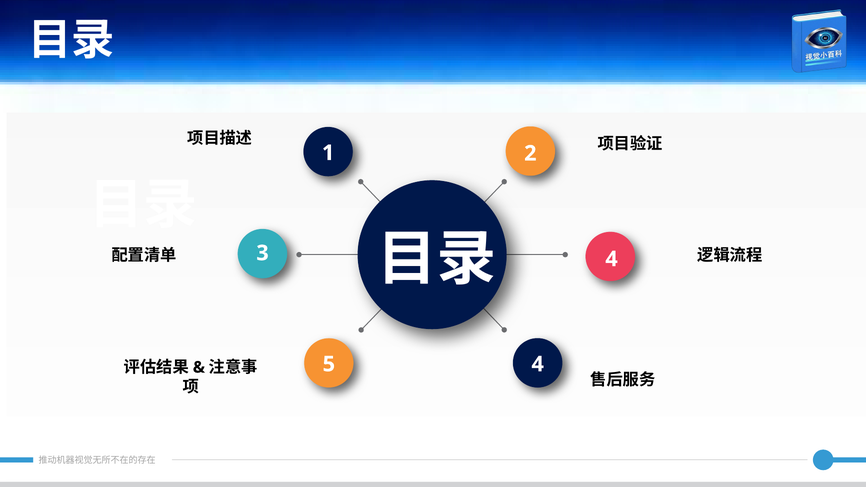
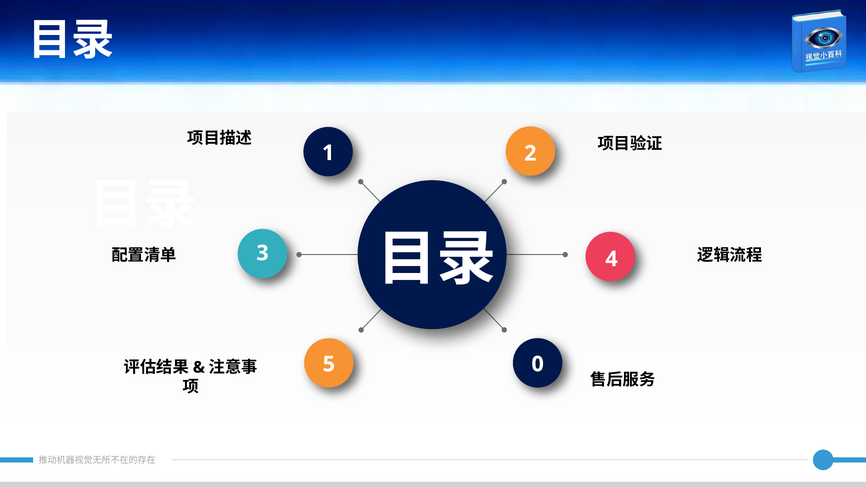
5 4: 4 -> 0 (538, 364)
